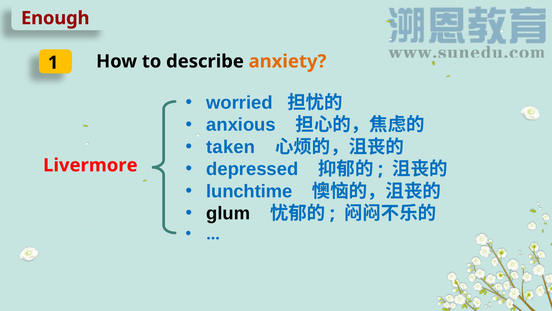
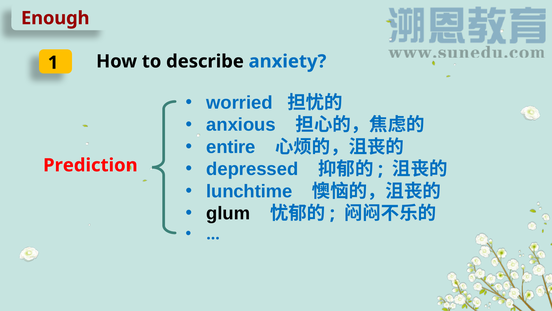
anxiety colour: orange -> blue (287, 61)
taken: taken -> entire (231, 147)
Livermore: Livermore -> Prediction (90, 165)
